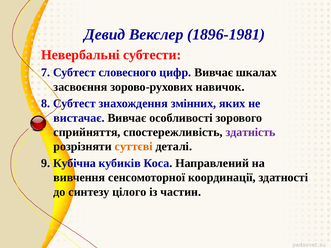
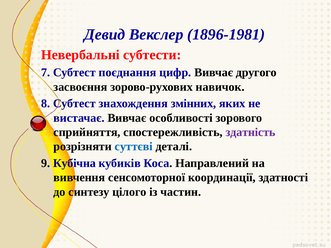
словесного: словесного -> поєднання (128, 73)
шкалах: шкалах -> другого (256, 73)
суттєві colour: orange -> blue (134, 147)
